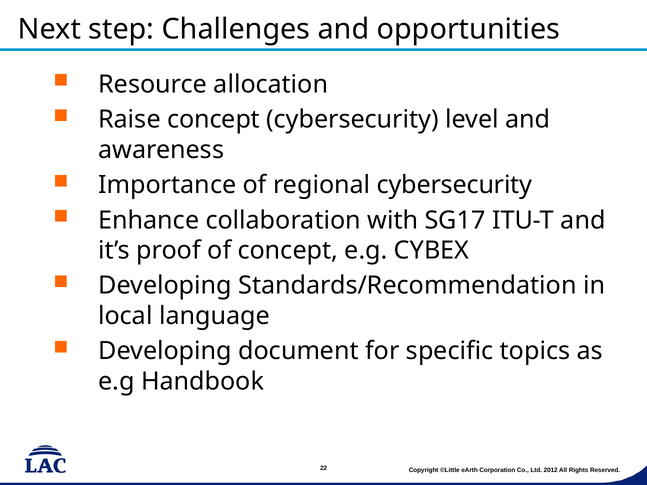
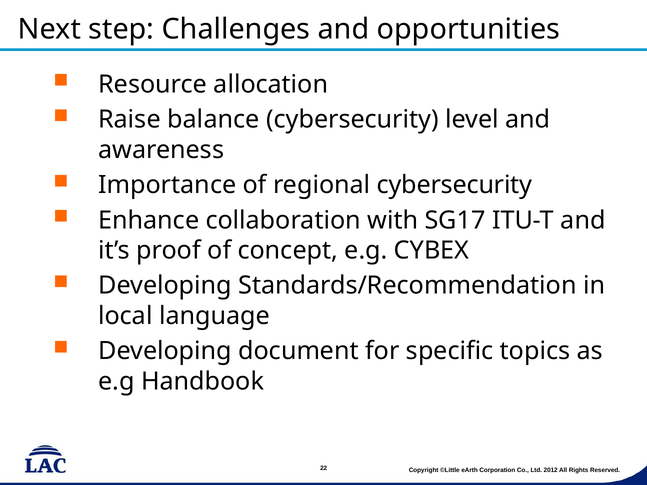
Raise concept: concept -> balance (213, 120)
